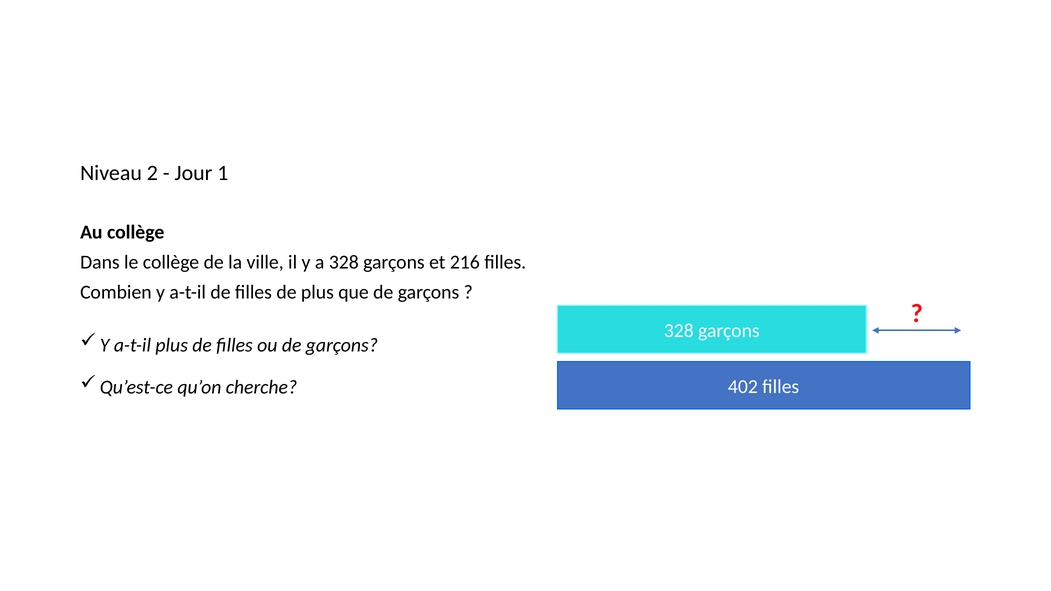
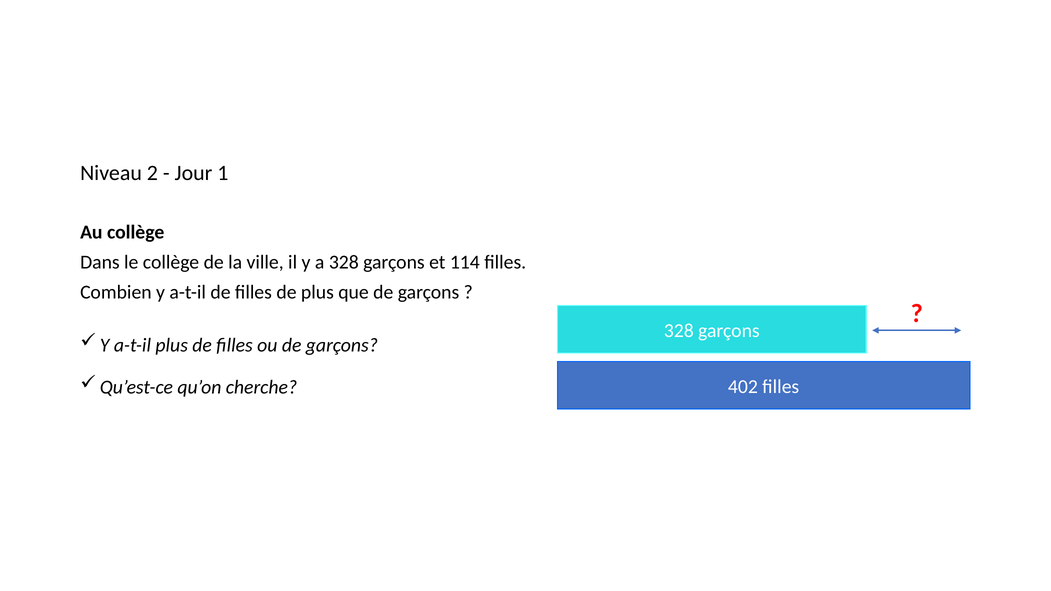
216: 216 -> 114 (465, 262)
